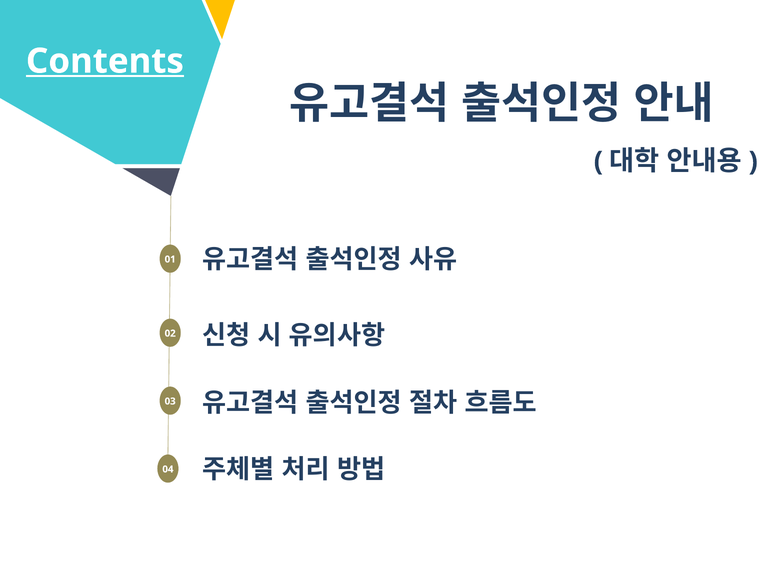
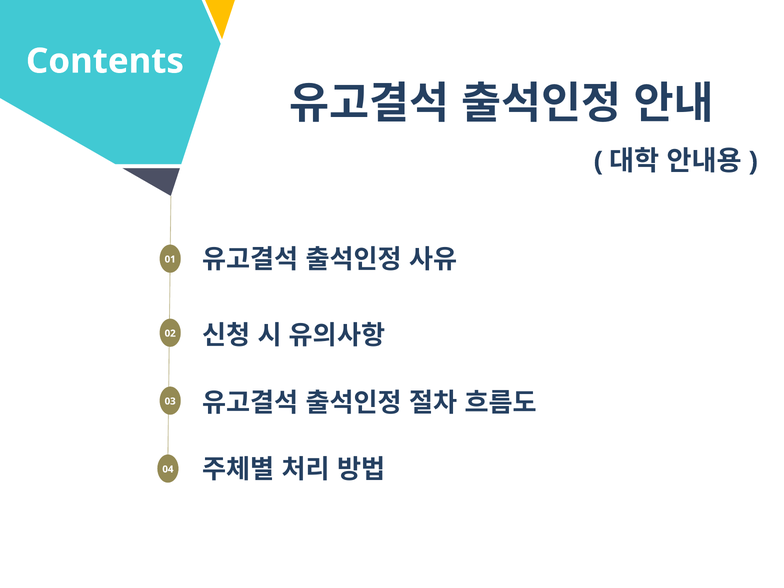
Contents underline: present -> none (105, 61)
